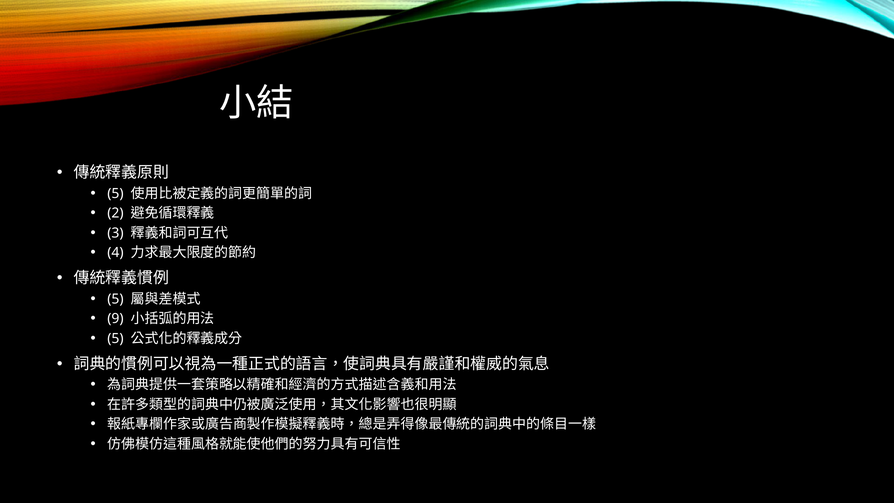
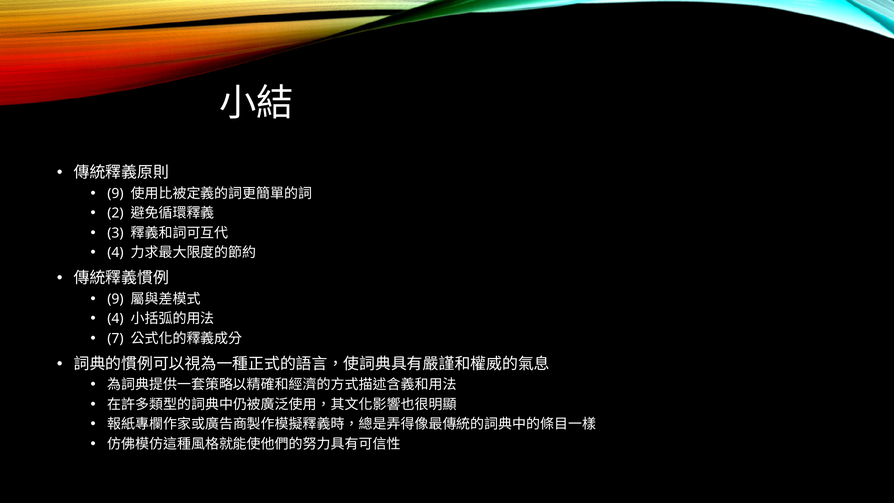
5: 5 -> 9 (115, 193)
5: 5 -> 9 (115, 299)
9: 9 -> 4 (115, 319)
5: 5 -> 7 (115, 338)
